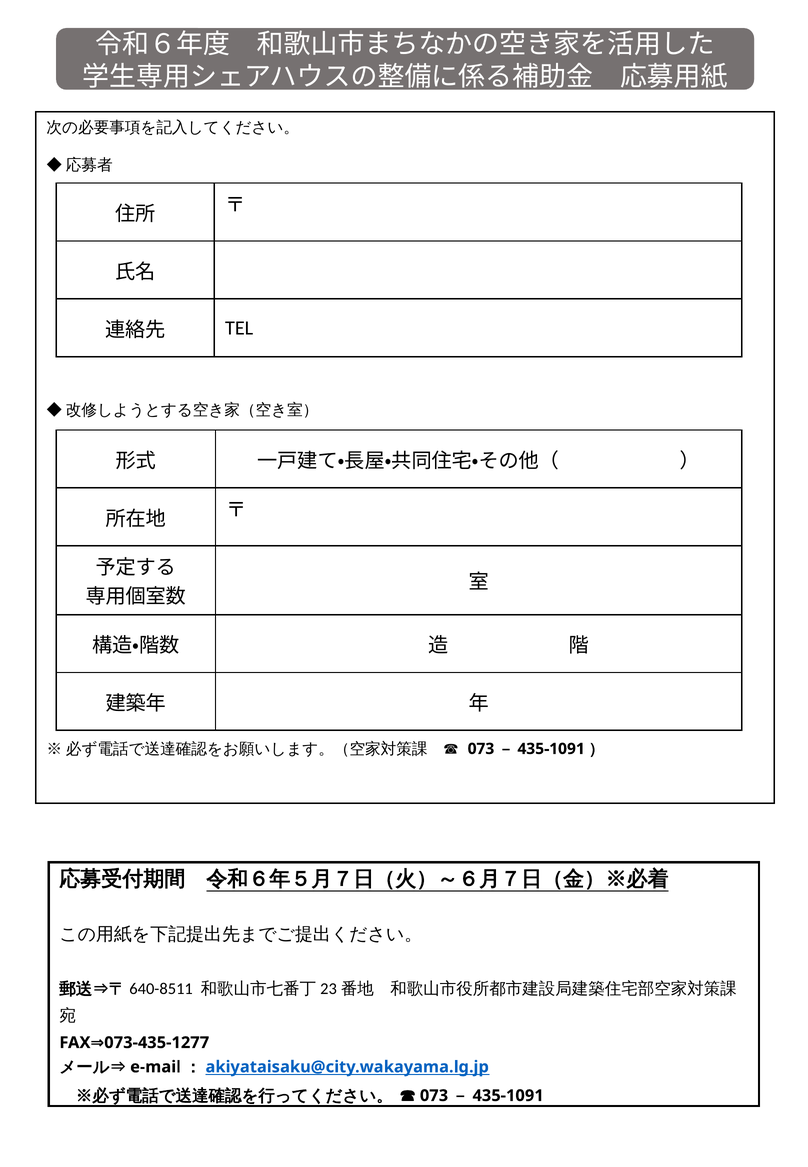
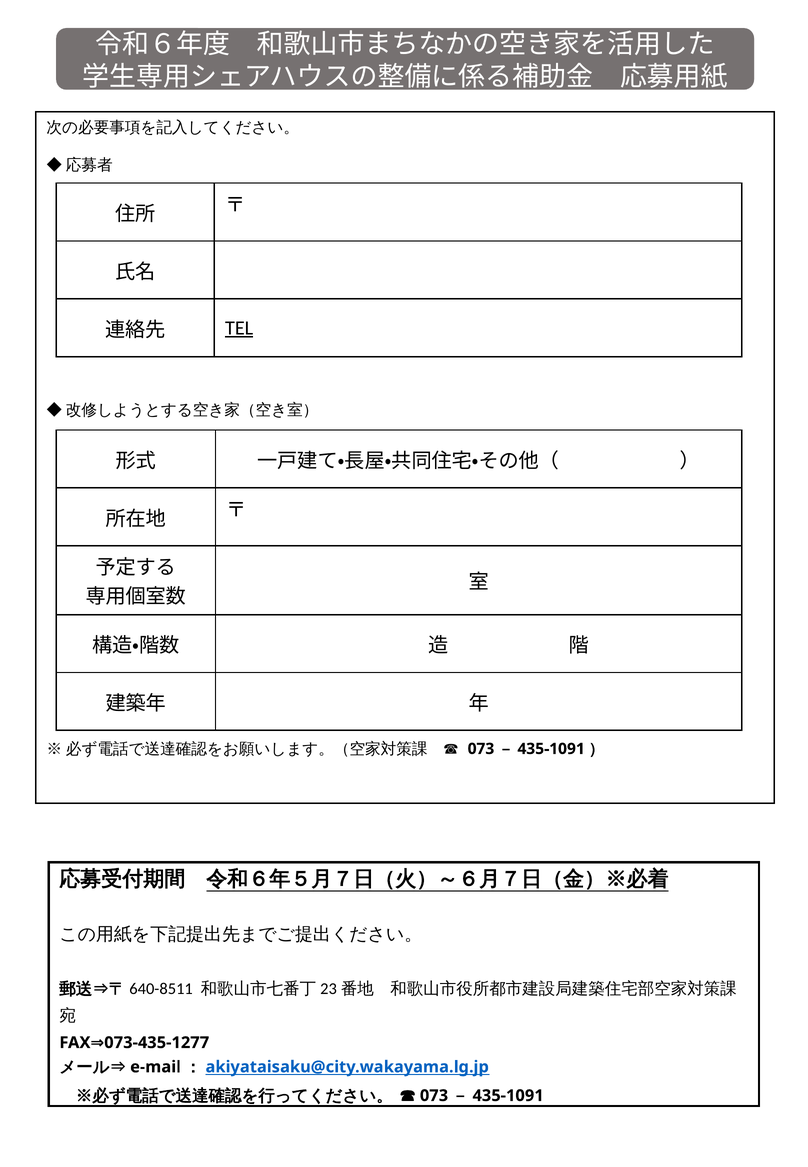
TEL underline: none -> present (239, 328)
